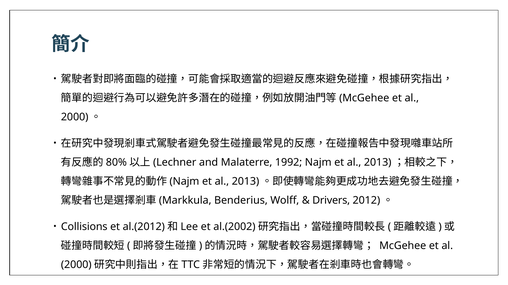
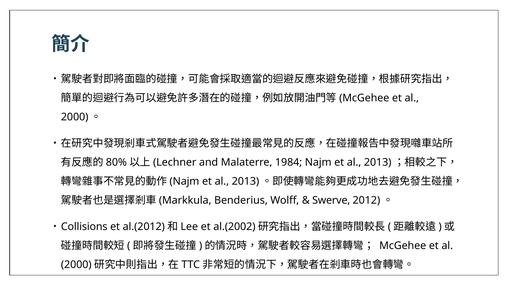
1992: 1992 -> 1984 (289, 163)
Drivers: Drivers -> Swerve (331, 201)
